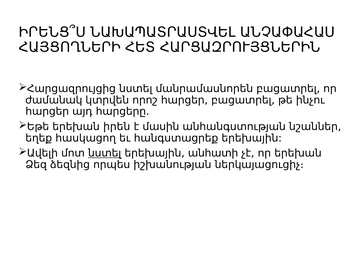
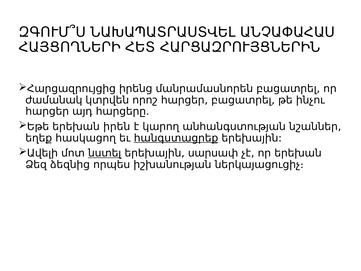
ԻՐԵՆՑ՞Ս: ԻՐԵՆՑ՞Ս -> ԶԳՈՒՄ՞Ս (52, 32)
նստել: նստել -> իրենց (136, 89)
մասին: մասին -> կարող (161, 127)
հանգստացրեք underline: none -> present (176, 138)
անհատի: անհատի -> սարսափ (213, 153)
